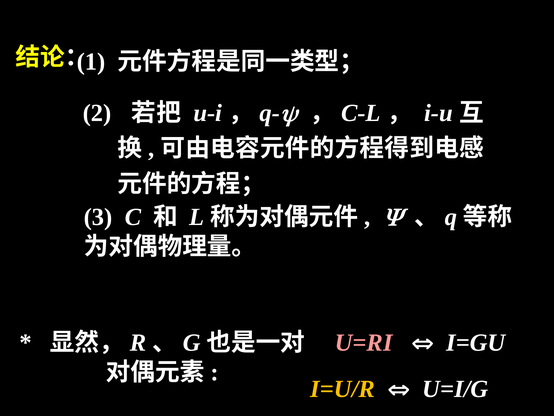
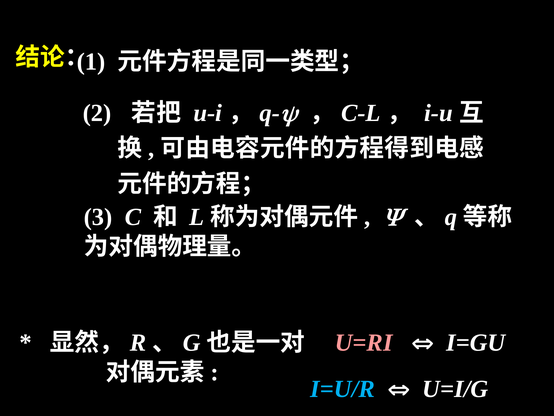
I=U/R colour: yellow -> light blue (343, 389)
